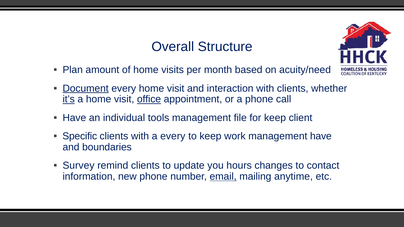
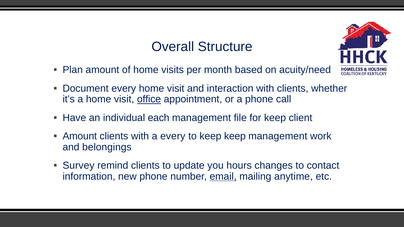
Document underline: present -> none (86, 89)
it’s underline: present -> none (69, 99)
tools: tools -> each (159, 118)
Specific: Specific -> Amount (80, 136)
keep work: work -> keep (235, 136)
management have: have -> work (321, 136)
boundaries: boundaries -> belongings (107, 147)
